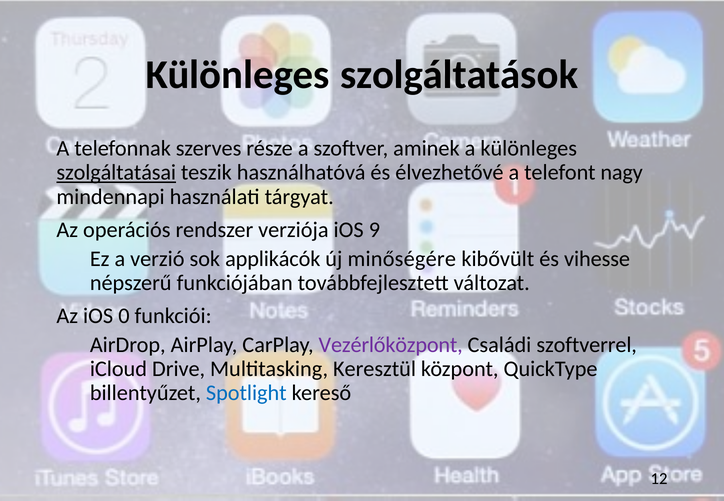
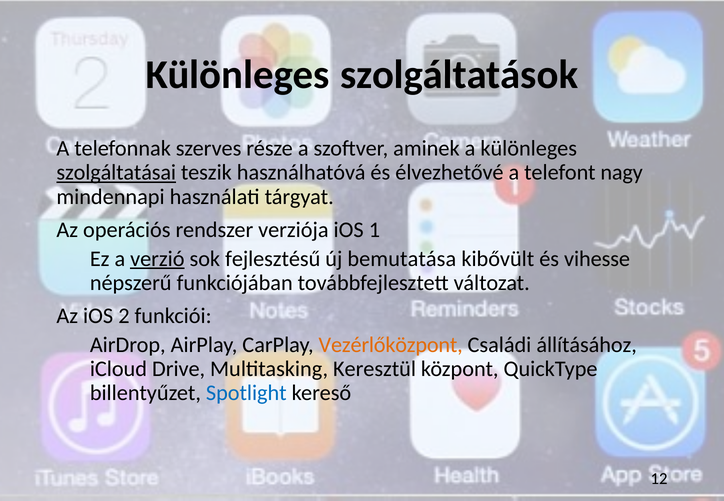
9: 9 -> 1 (374, 230)
verzió underline: none -> present (157, 259)
applikácók: applikácók -> fejlesztésű (273, 259)
minőségére: minőségére -> bemutatása (402, 259)
0: 0 -> 2 (124, 316)
Vezérlőközpont colour: purple -> orange (391, 345)
szoftverrel: szoftverrel -> állításához (587, 345)
